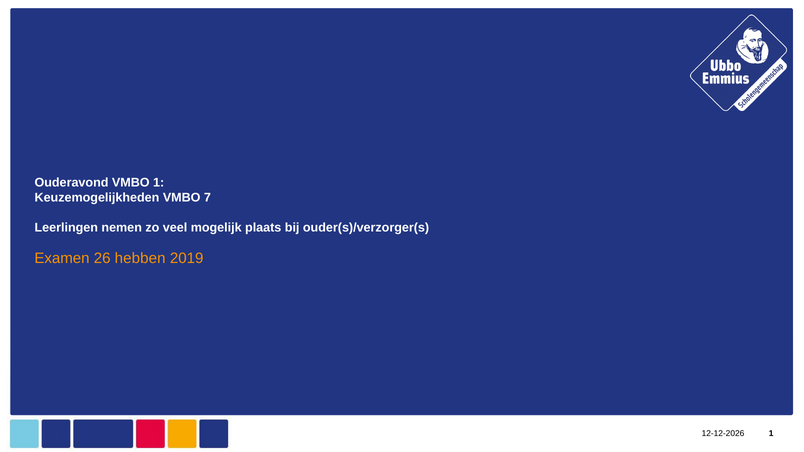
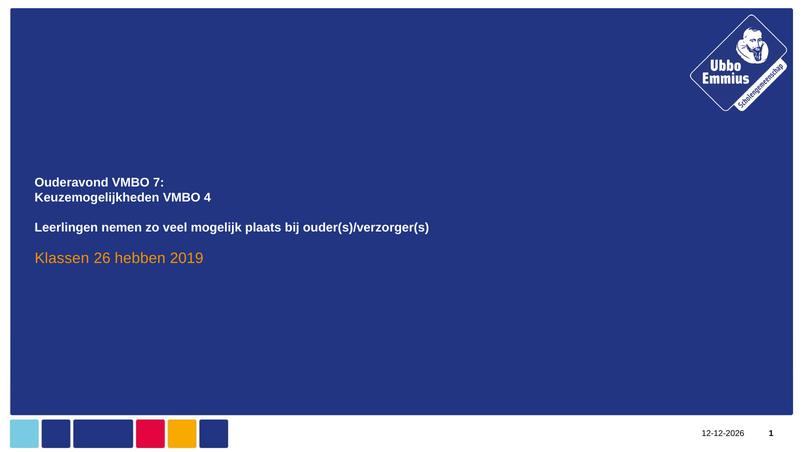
VMBO 1: 1 -> 7 (159, 183)
7: 7 -> 4 (207, 198)
Examen: Examen -> Klassen (62, 258)
